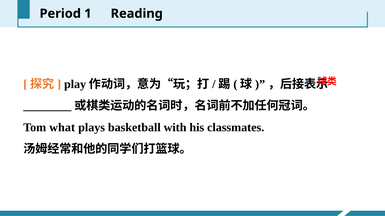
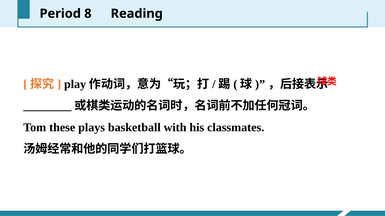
1: 1 -> 8 (88, 14)
what: what -> these (62, 128)
